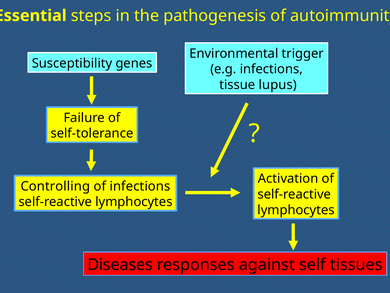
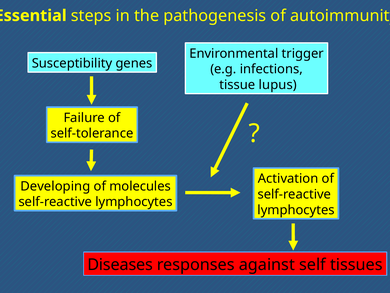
Controlling: Controlling -> Developing (55, 186)
of infections: infections -> molecules (140, 186)
